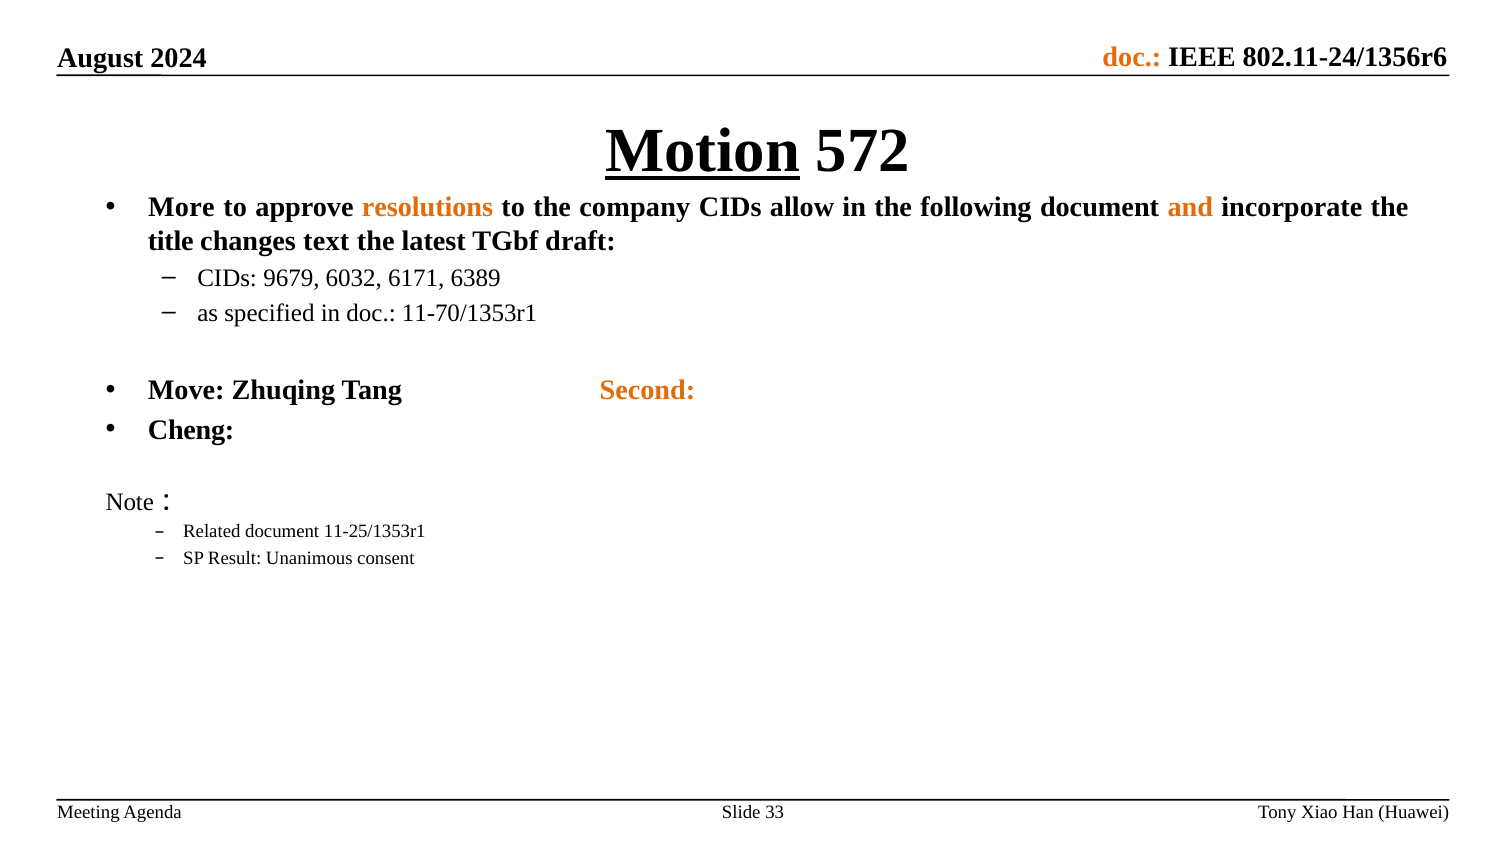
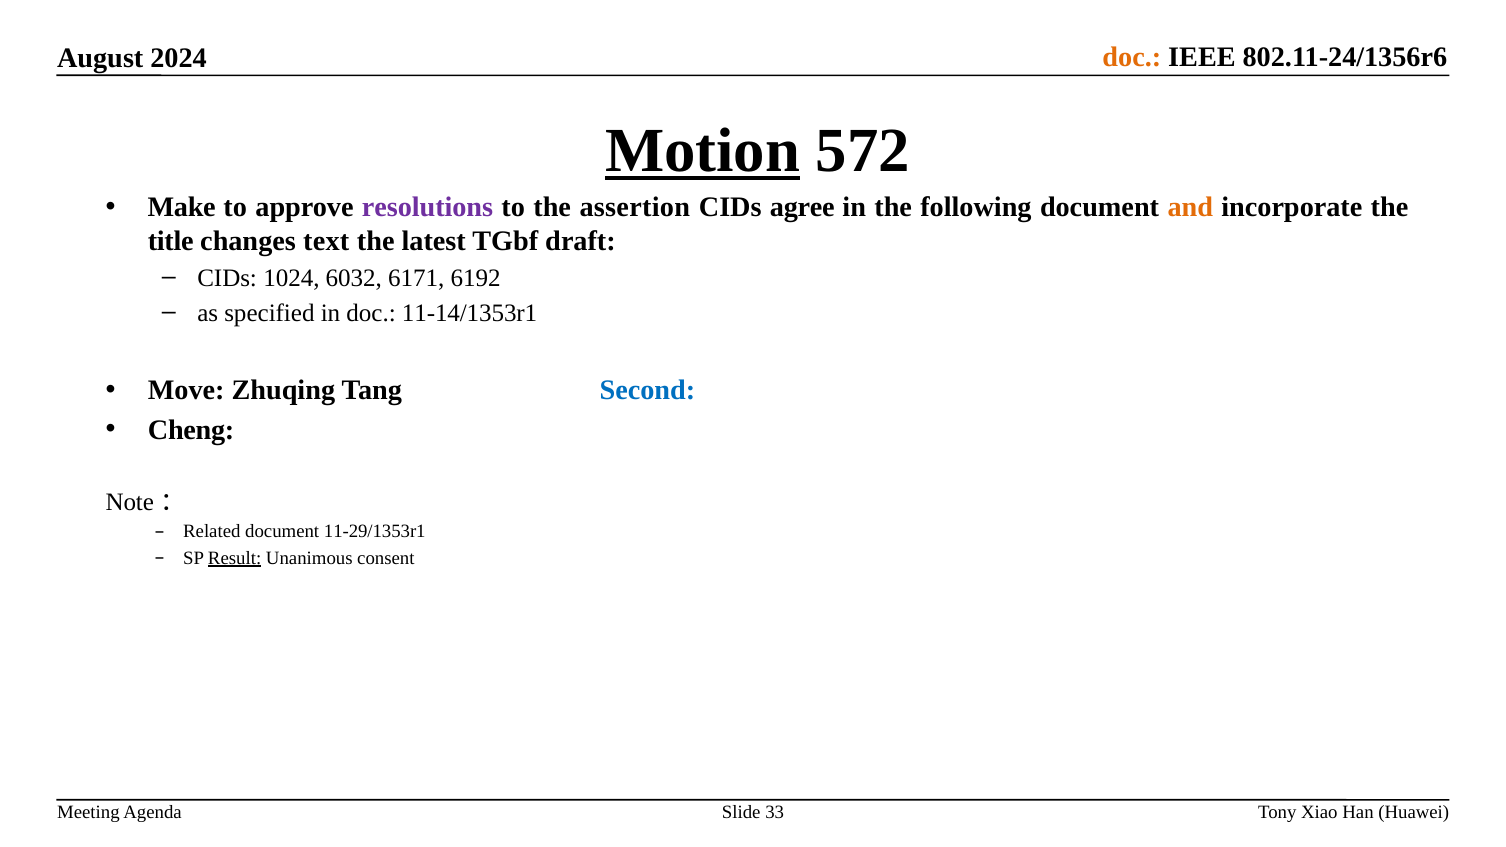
More: More -> Make (182, 207)
resolutions colour: orange -> purple (428, 207)
company: company -> assertion (635, 207)
allow: allow -> agree (802, 207)
9679: 9679 -> 1024 (291, 278)
6389: 6389 -> 6192 (476, 278)
11-70/1353r1: 11-70/1353r1 -> 11-14/1353r1 (470, 313)
Second colour: orange -> blue (647, 390)
11-25/1353r1: 11-25/1353r1 -> 11-29/1353r1 (375, 532)
Result underline: none -> present (235, 558)
